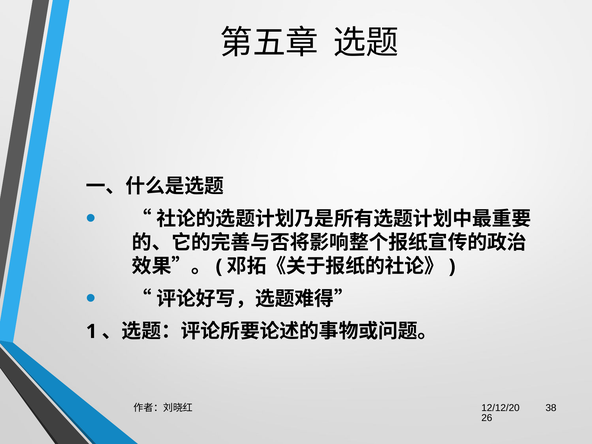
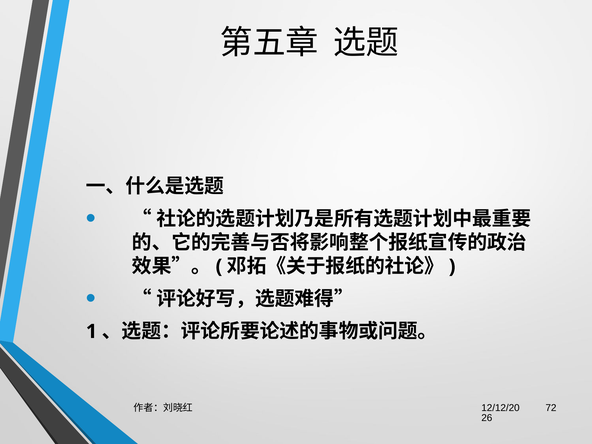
38: 38 -> 72 (551, 408)
